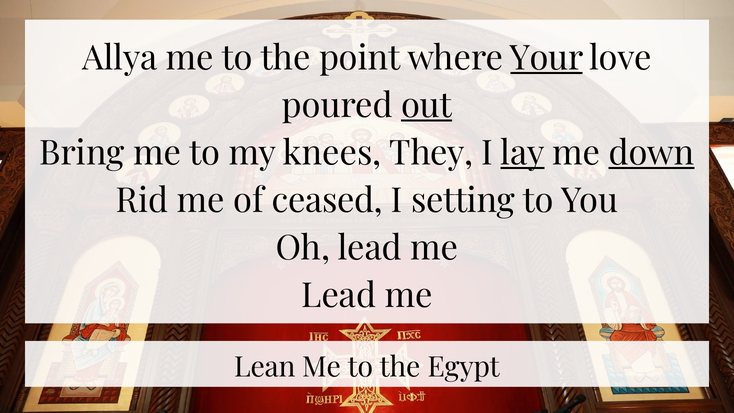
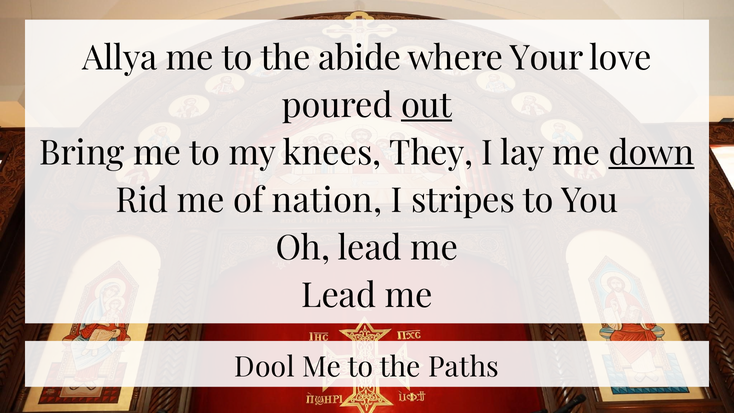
point: point -> abide (360, 58)
Your underline: present -> none (547, 58)
lay underline: present -> none (522, 153)
ceased: ceased -> nation (327, 201)
setting: setting -> stripes (463, 201)
Lean: Lean -> Dool (265, 367)
Egypt: Egypt -> Paths (464, 367)
